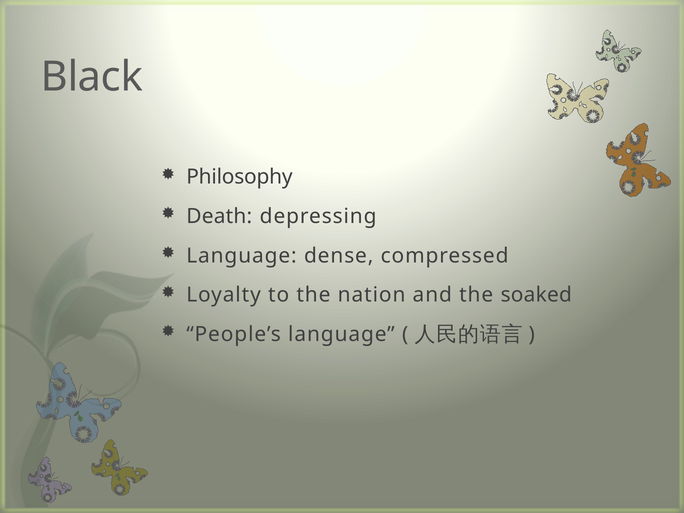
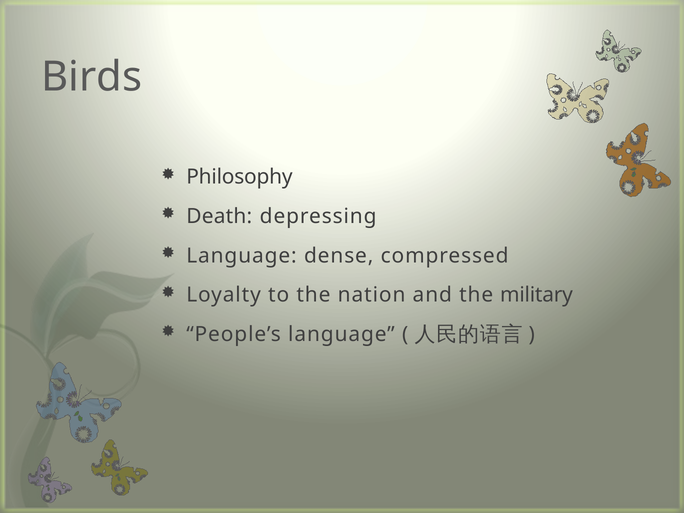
Black: Black -> Birds (92, 77)
soaked: soaked -> military (536, 295)
